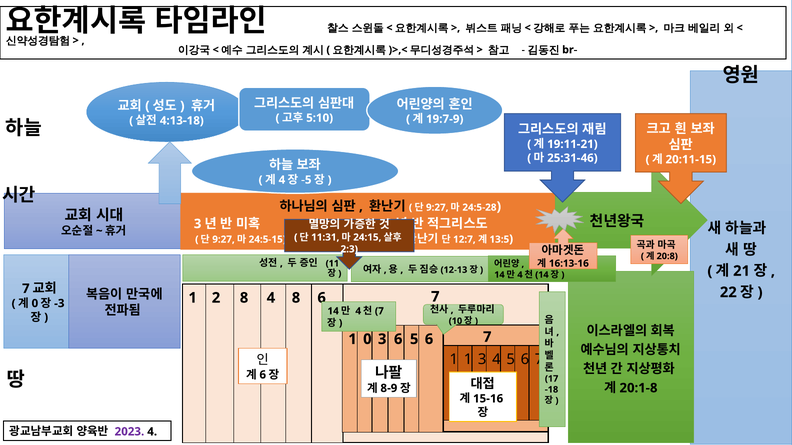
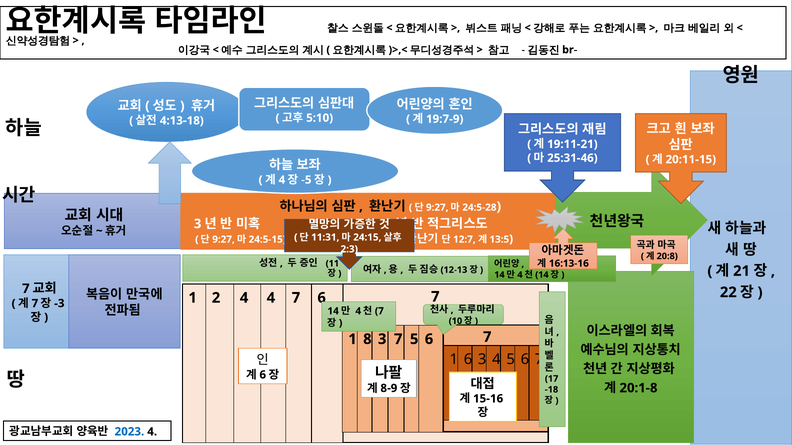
2 8: 8 -> 4 (244, 298)
4 8: 8 -> 7 (296, 298)
0: 0 -> 7 (35, 304)
1 0: 0 -> 8 (367, 339)
3 6: 6 -> 7 (398, 339)
1 1: 1 -> 6 (468, 360)
2023 colour: purple -> blue (129, 432)
